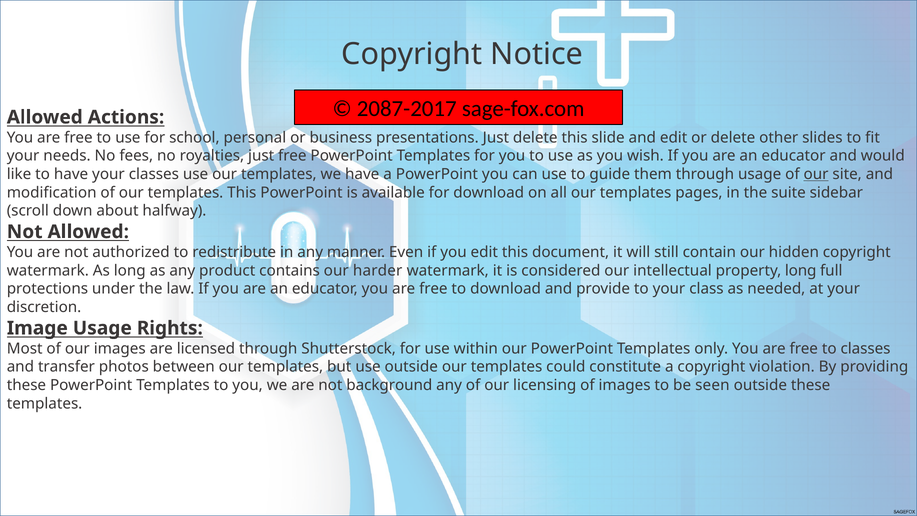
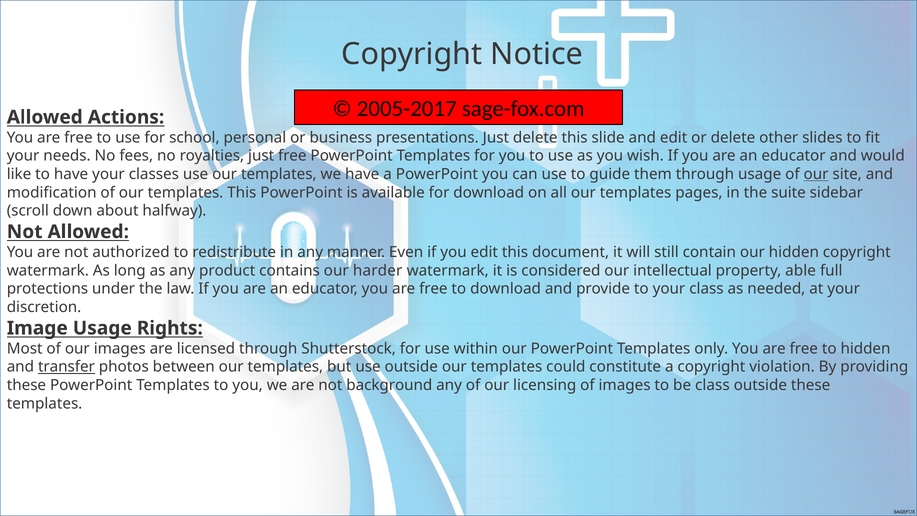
2087-2017: 2087-2017 -> 2005-2017 (407, 109)
property long: long -> able (801, 270)
to classes: classes -> hidden (866, 348)
transfer underline: none -> present (66, 367)
be seen: seen -> class (712, 385)
